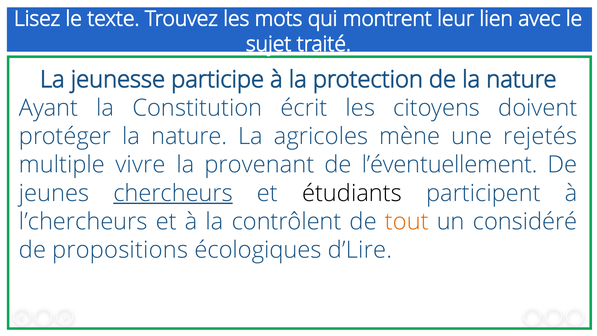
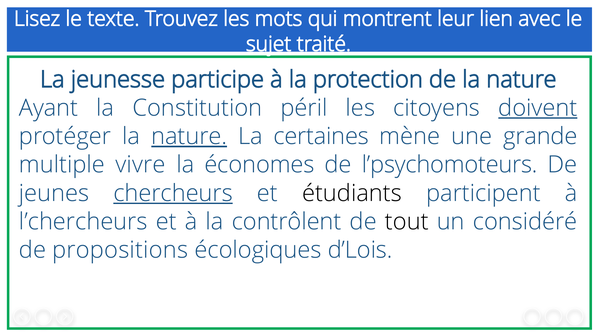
écrit: écrit -> péril (304, 108)
doivent underline: none -> present (538, 108)
nature underline: none -> present (189, 136)
agricoles: agricoles -> certaines (321, 136)
rejetés: rejetés -> grande (540, 136)
provenant: provenant -> économes (259, 165)
l’éventuellement: l’éventuellement -> l’psychomoteurs (450, 165)
tout colour: orange -> black (407, 222)
d’Lire: d’Lire -> d’Lois (360, 250)
